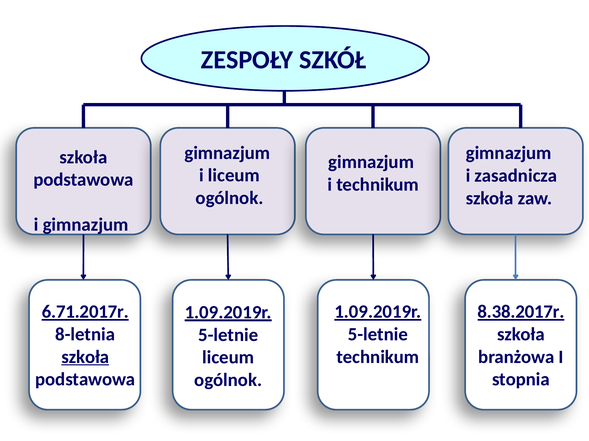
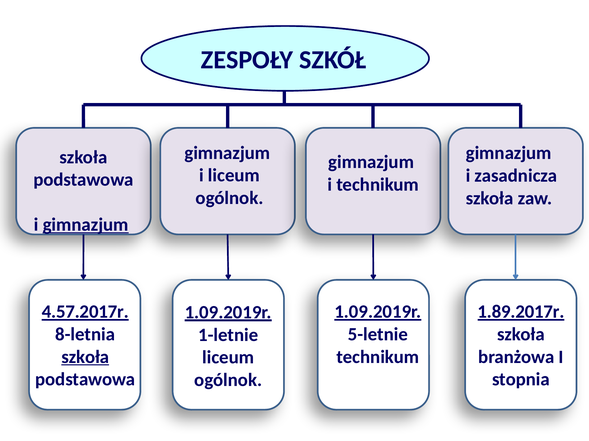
gimnazjum underline: none -> present (86, 225)
6.71.2017r: 6.71.2017r -> 4.57.2017r (85, 312)
8.38.2017r: 8.38.2017r -> 1.89.2017r (521, 312)
5-letnie: 5-letnie -> 1-letnie (228, 335)
